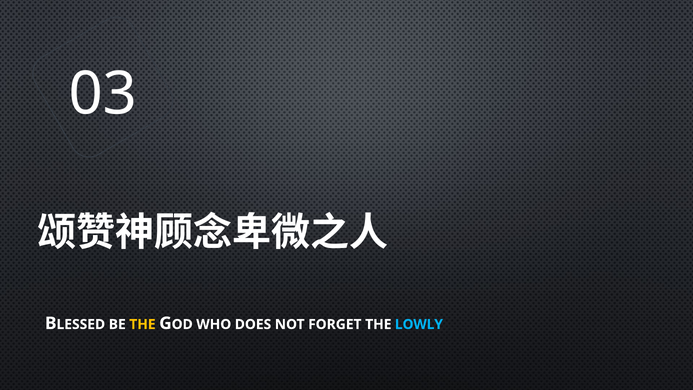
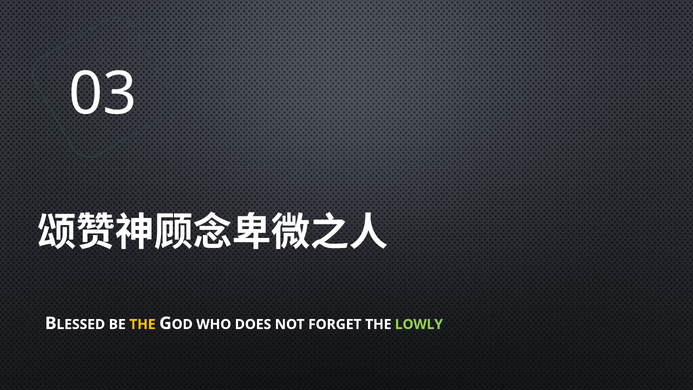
LOWLY colour: light blue -> light green (419, 324)
